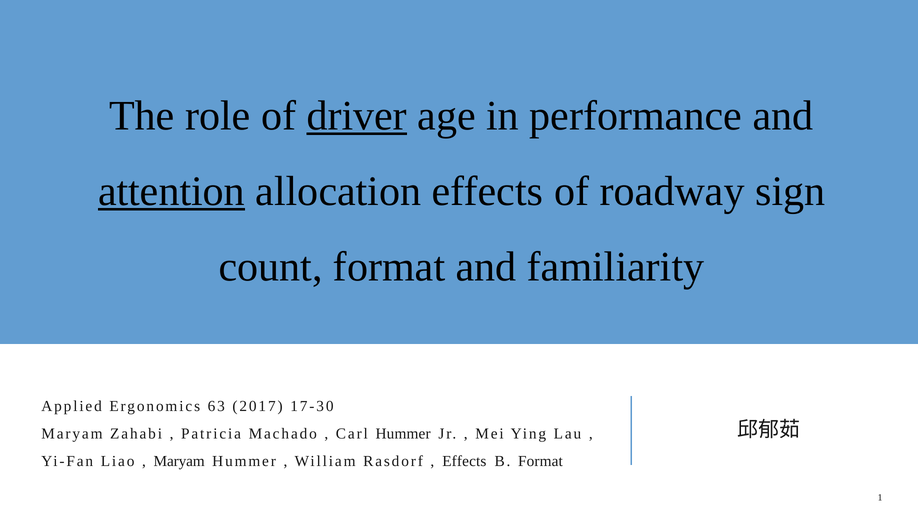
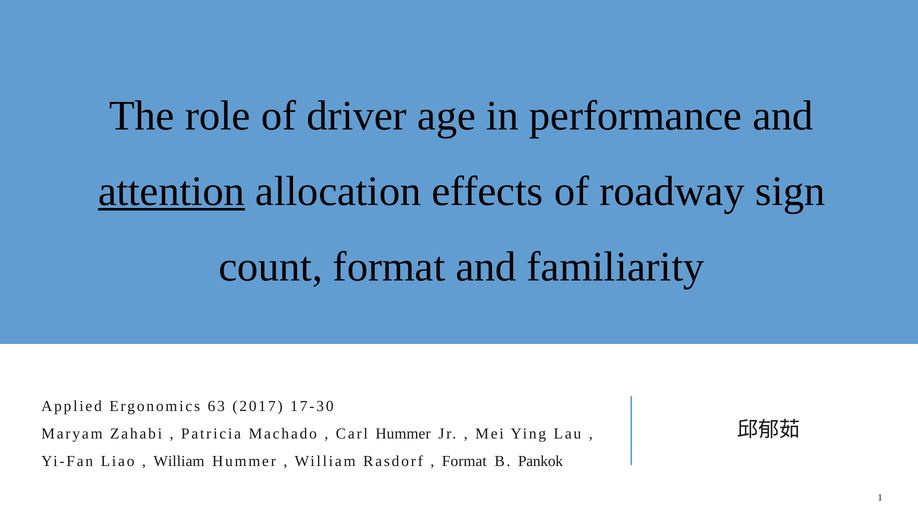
driver underline: present -> none (357, 116)
Maryam: Maryam -> William (179, 462)
Effects: Effects -> Format (464, 462)
B Format: Format -> Pankok (541, 462)
